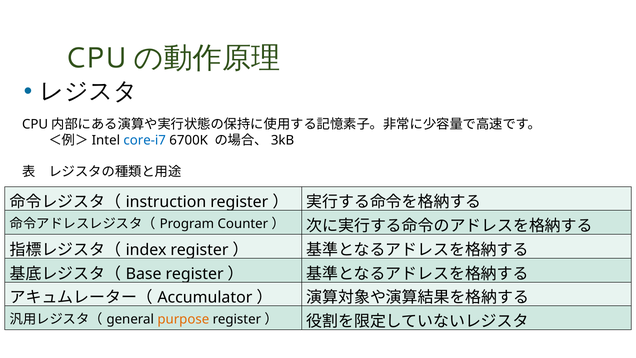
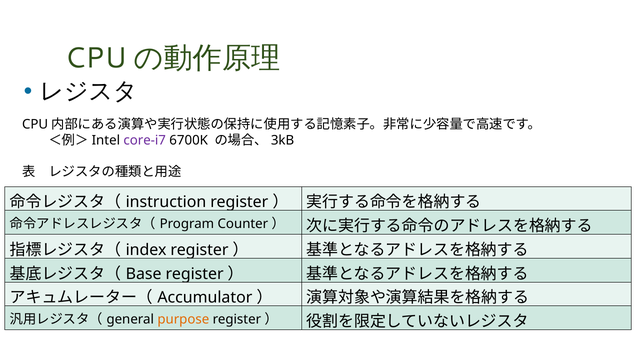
core-i7 colour: blue -> purple (145, 140)
